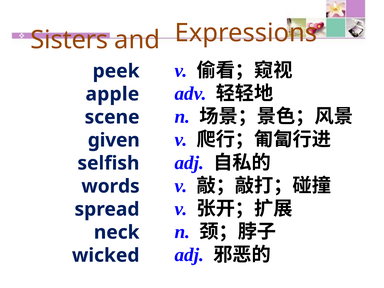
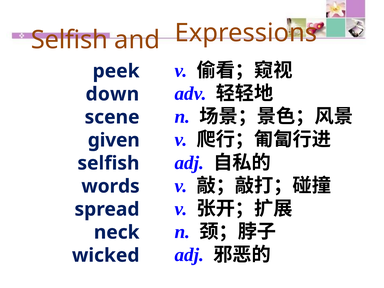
Sisters: Sisters -> Selfish (69, 40)
apple: apple -> down (112, 94)
